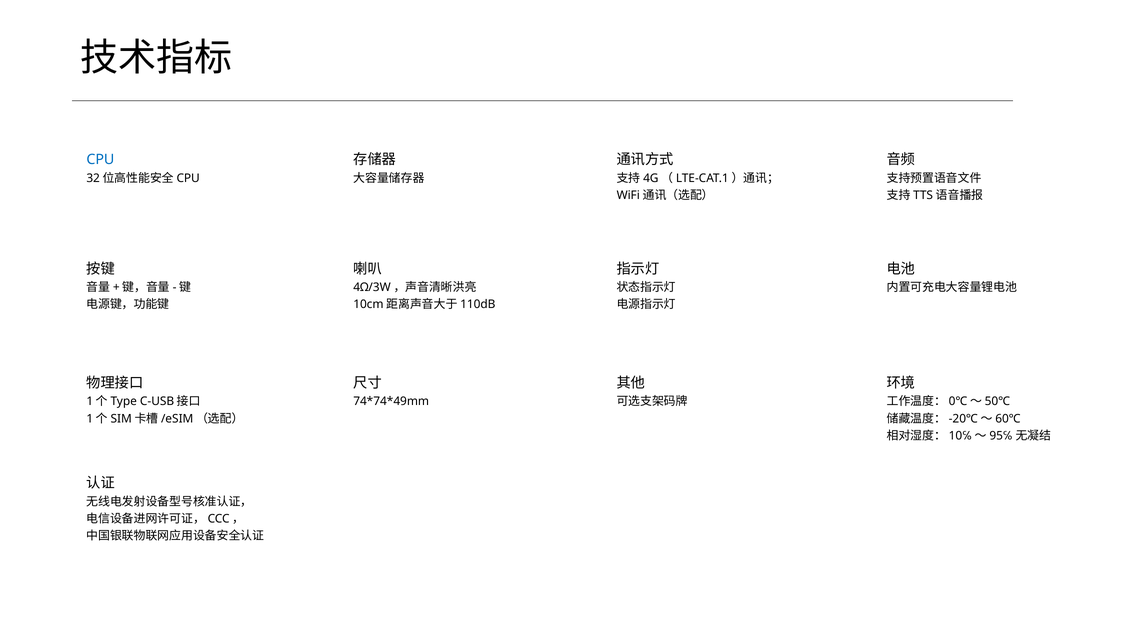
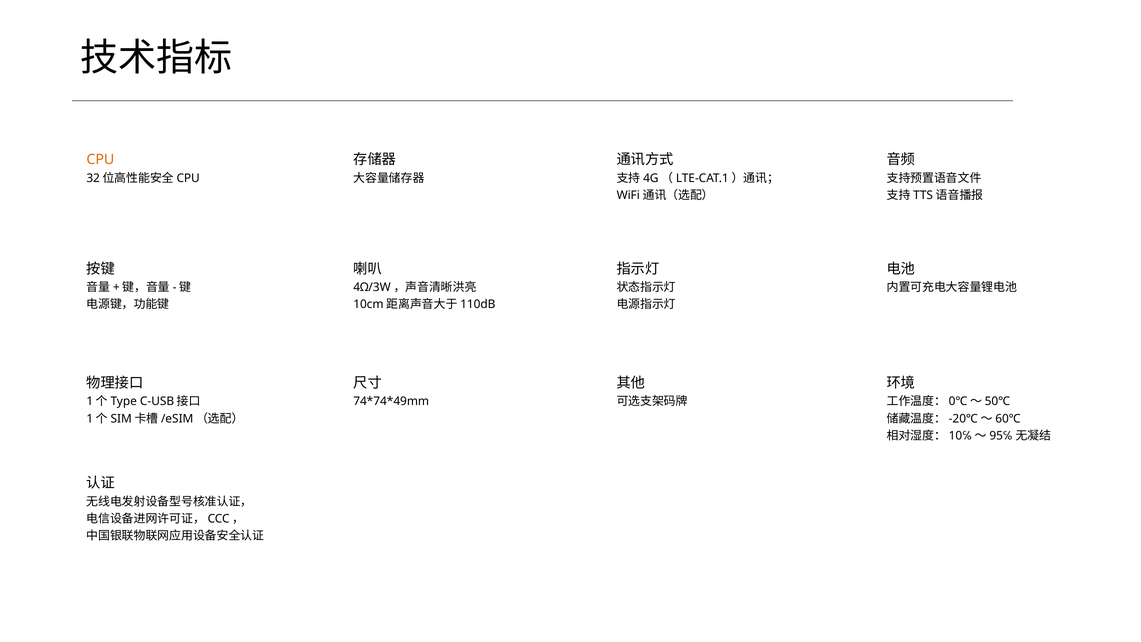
CPU colour: blue -> orange (100, 160)
